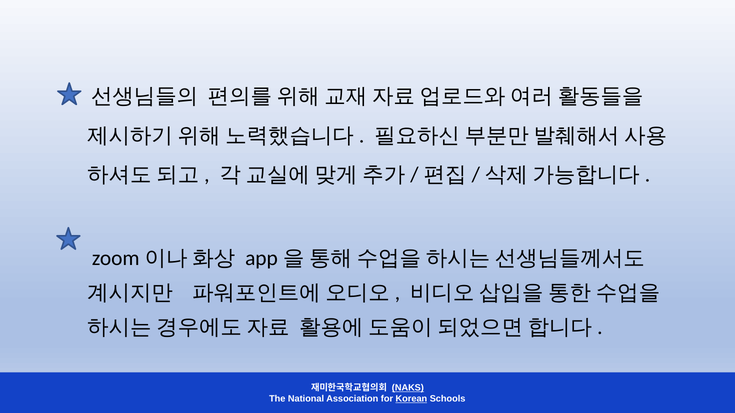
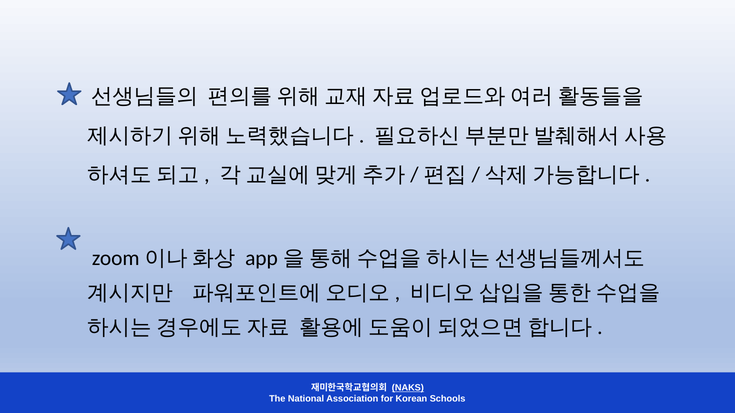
Korean underline: present -> none (411, 399)
